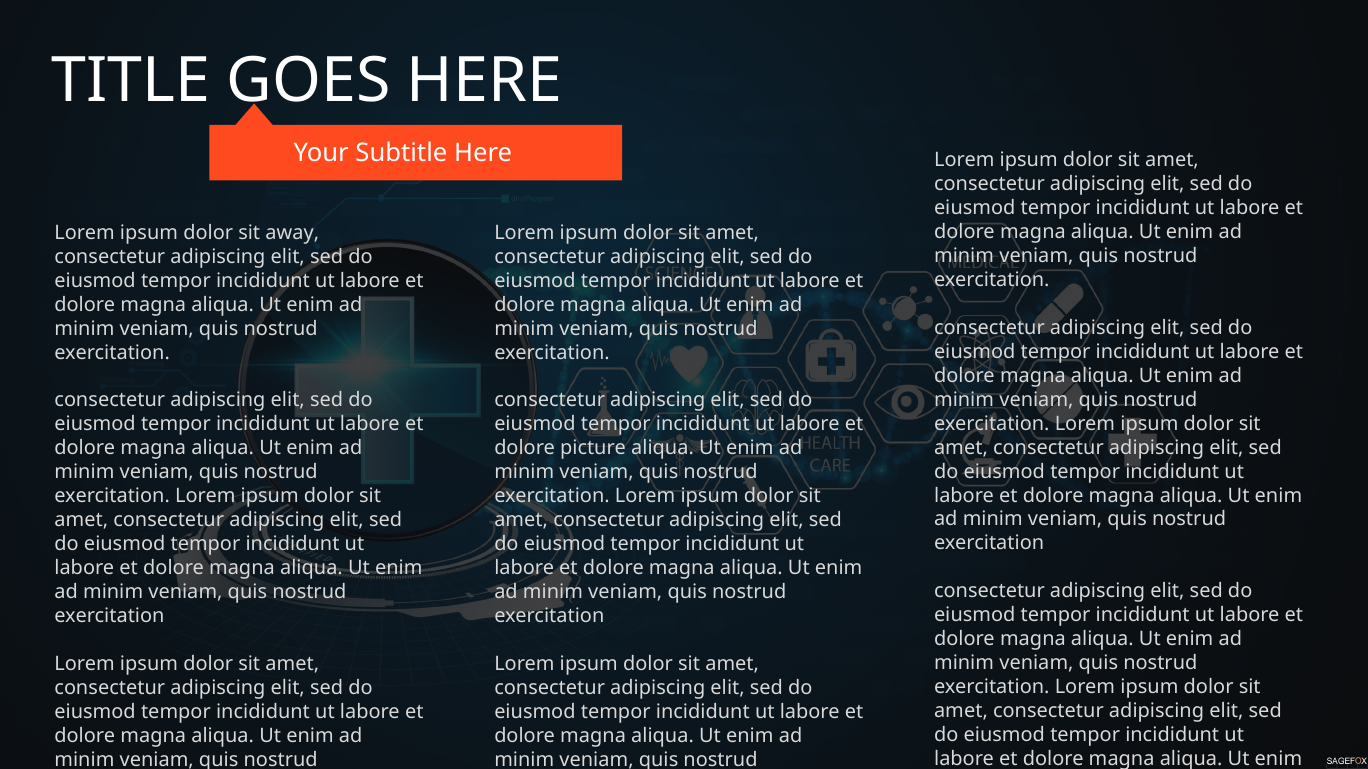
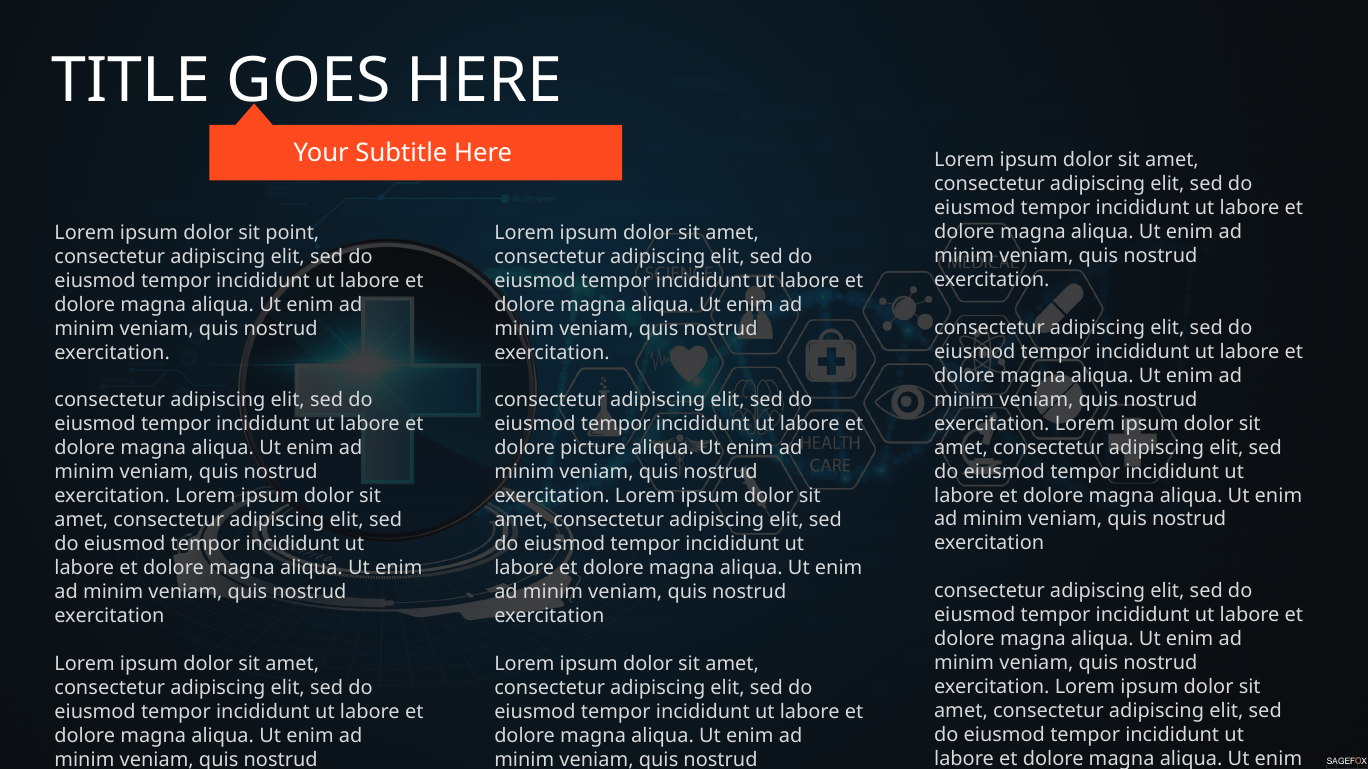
away: away -> point (292, 233)
